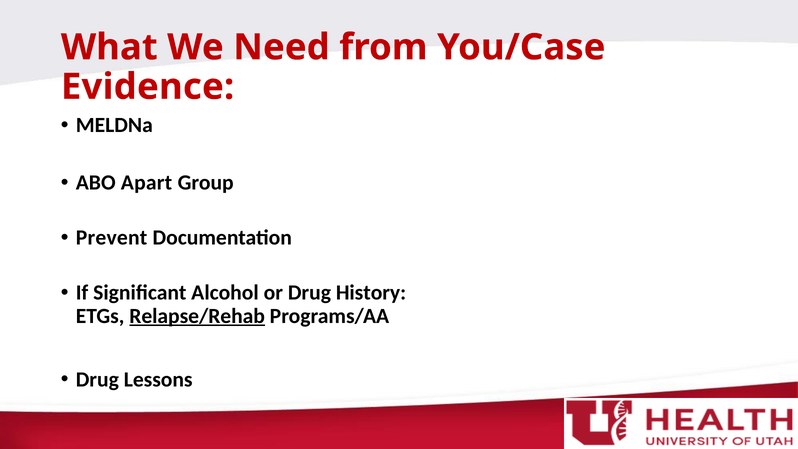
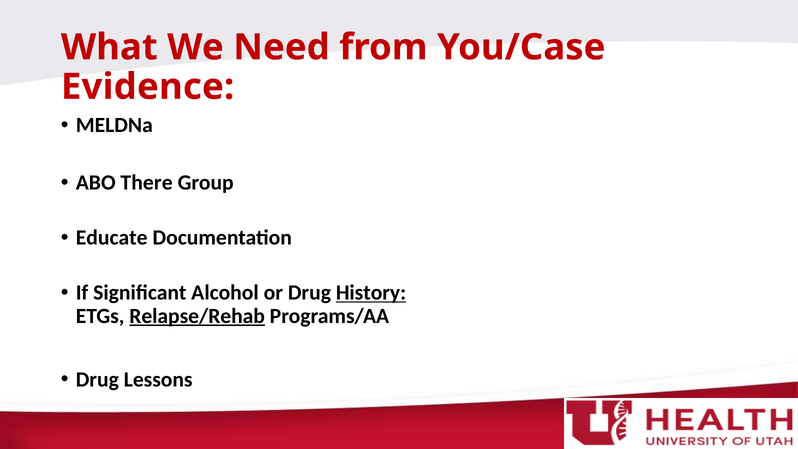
Apart: Apart -> There (147, 183)
Prevent: Prevent -> Educate (112, 238)
History underline: none -> present (371, 293)
